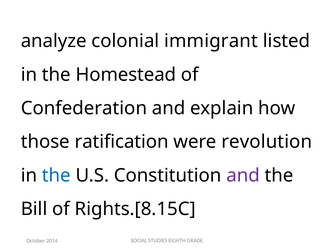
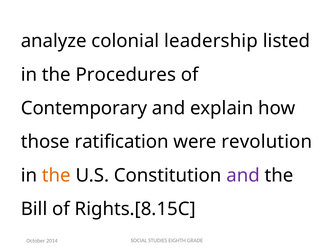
immigrant: immigrant -> leadership (211, 41)
Homestead: Homestead -> Procedures (126, 75)
Confederation: Confederation -> Contemporary (84, 108)
the colour: blue -> orange (56, 175)
